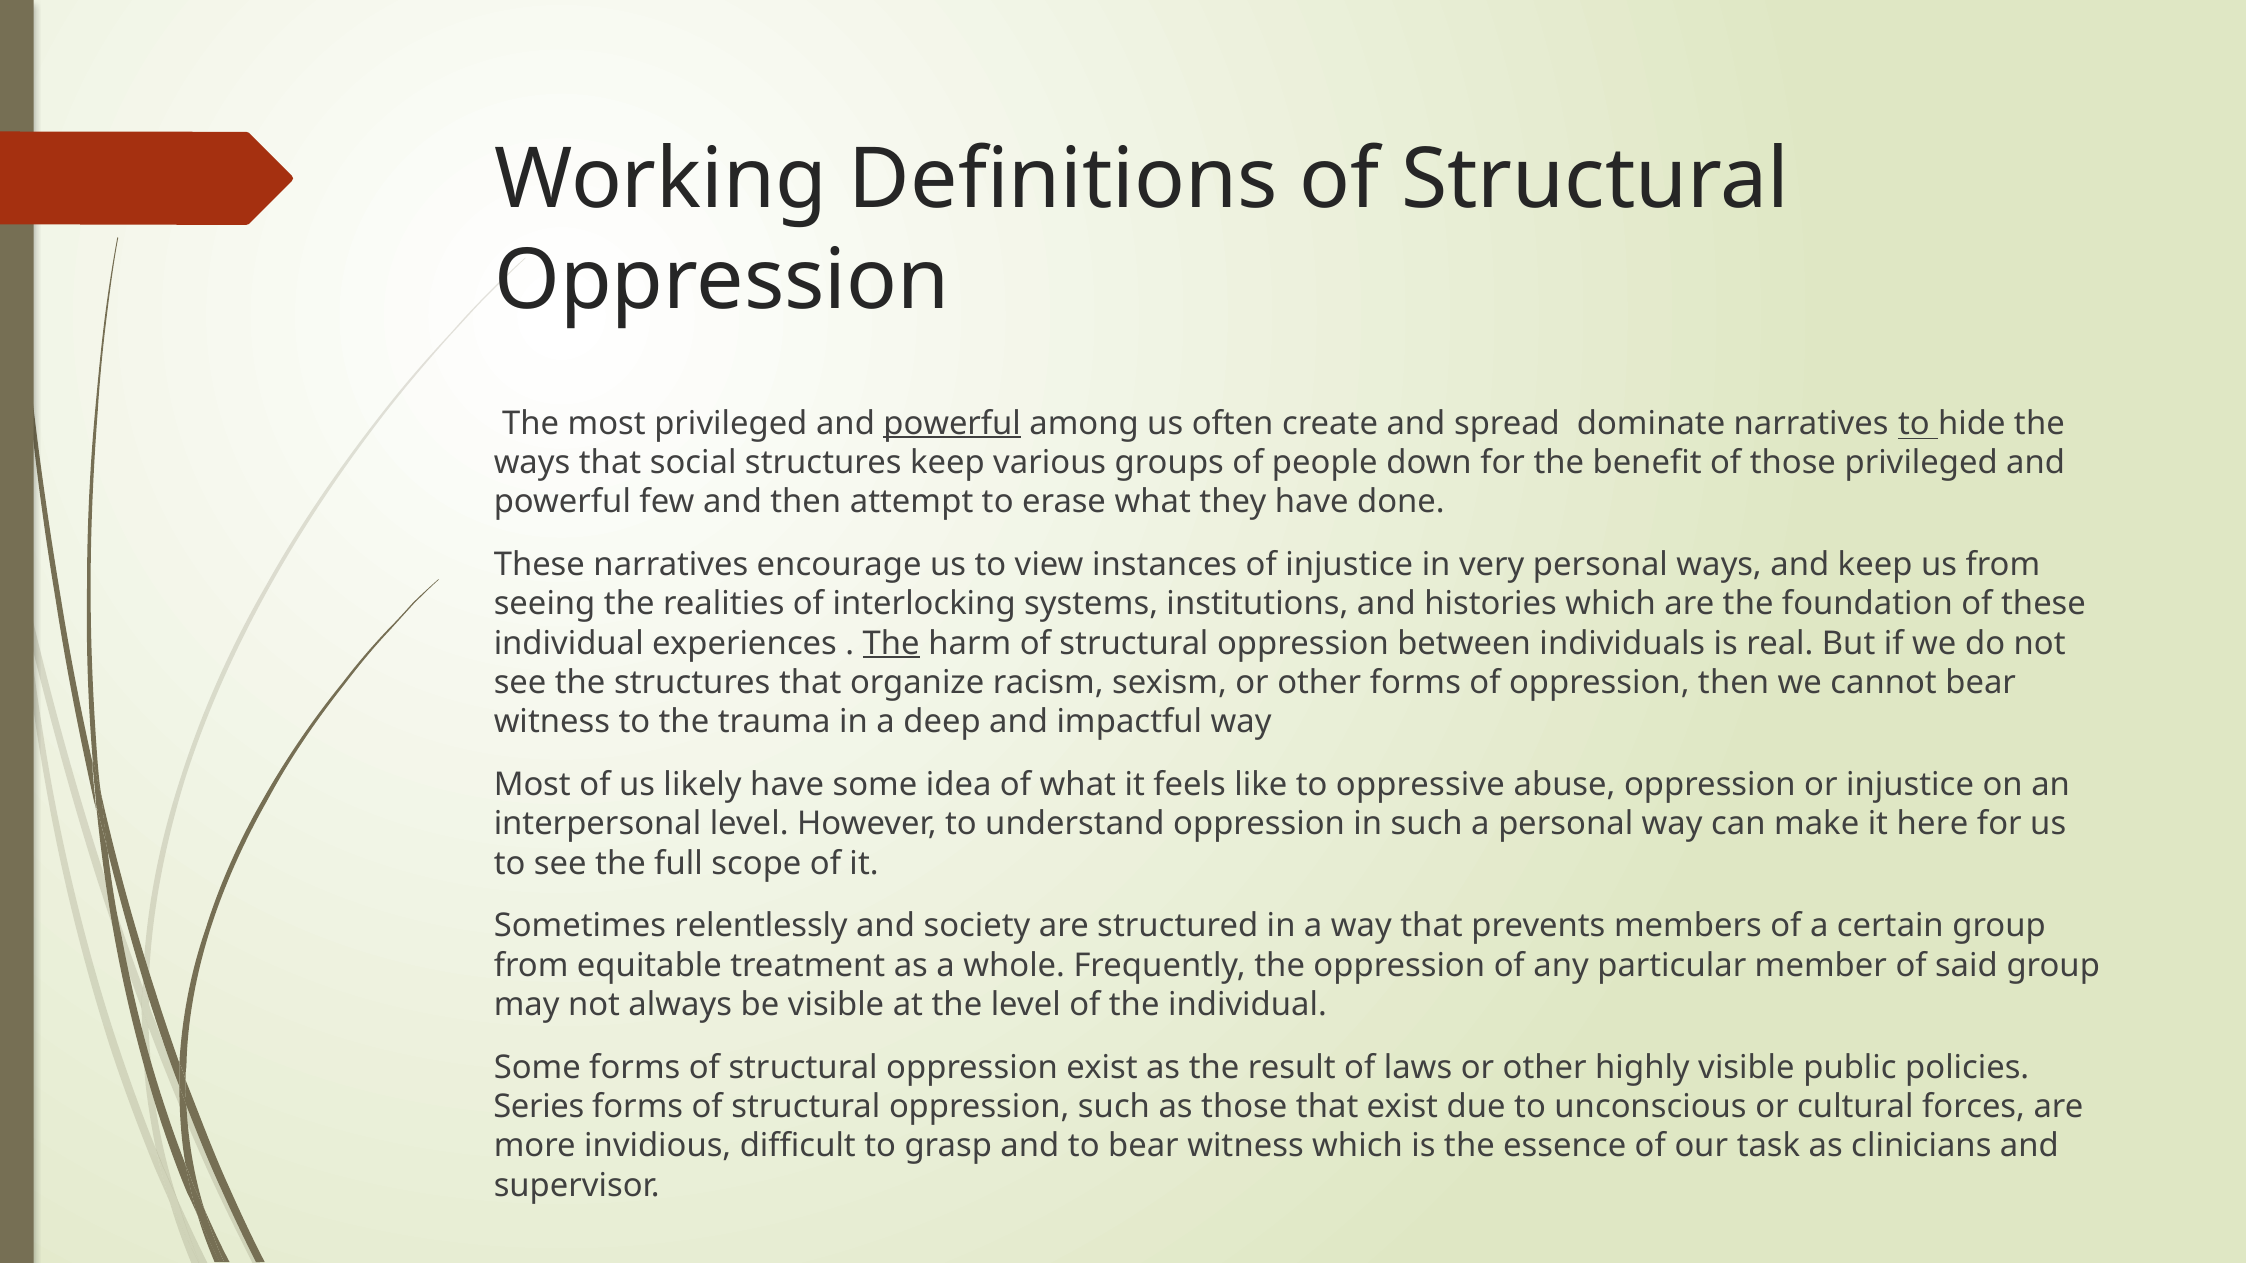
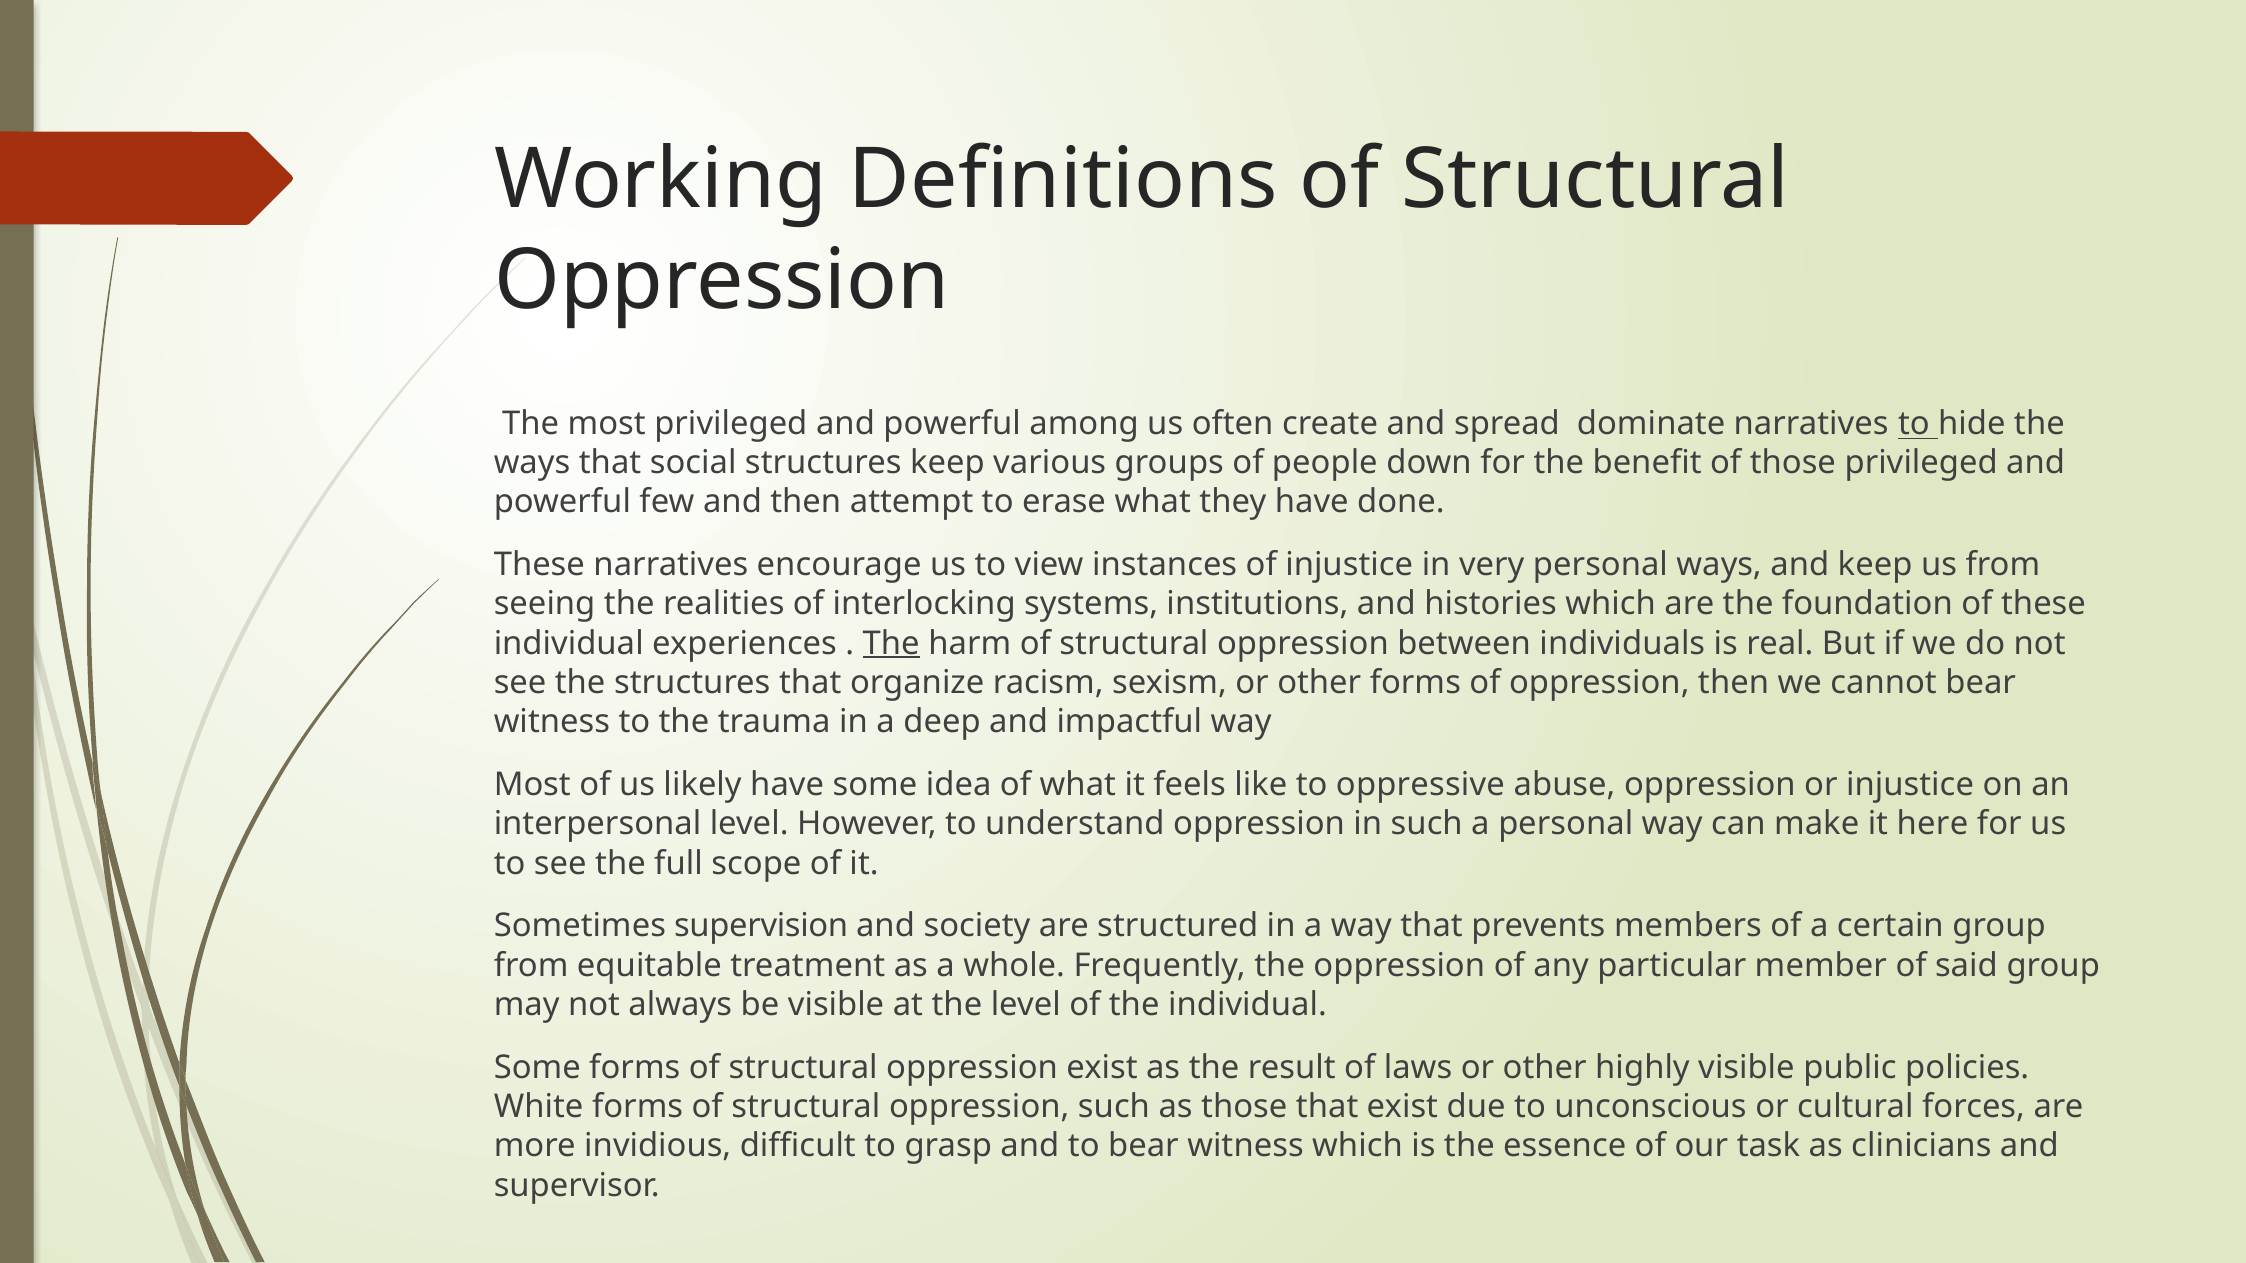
powerful underline: present -> none (952, 423)
relentlessly: relentlessly -> supervision (761, 926)
Series: Series -> White (539, 1107)
